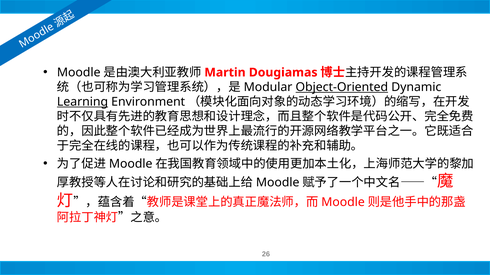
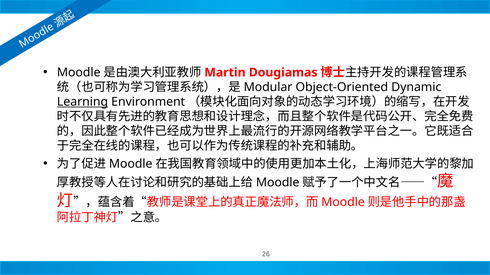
Object-Oriented underline: present -> none (342, 87)
